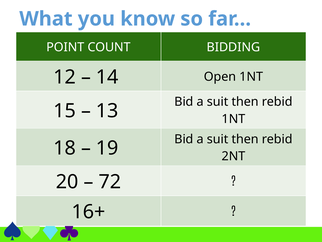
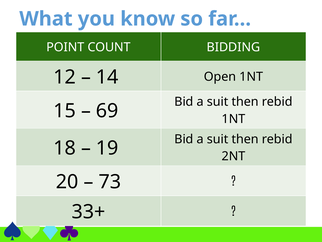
13: 13 -> 69 (107, 111)
72: 72 -> 73 (110, 181)
16+: 16+ -> 33+ (89, 212)
